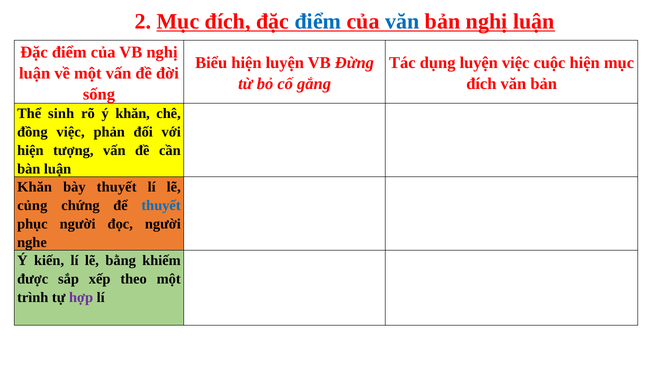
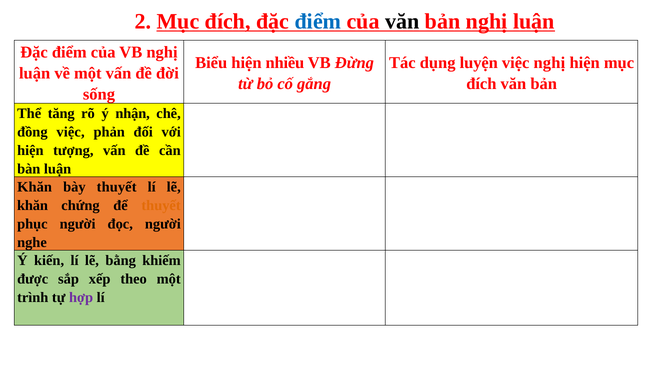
văn colour: blue -> black (402, 21)
hiện luyện: luyện -> nhiều (285, 63)
việc cuộc: cuộc -> nghị (549, 63)
sinh: sinh -> tăng (61, 114)
ý khăn: khăn -> nhận (133, 114)
củng: củng -> khăn (32, 206)
thuyết colour: blue -> orange (161, 206)
